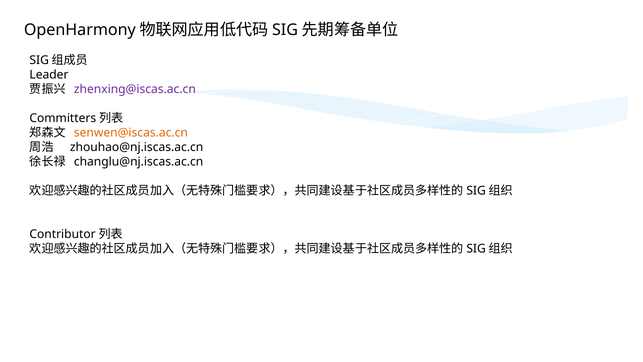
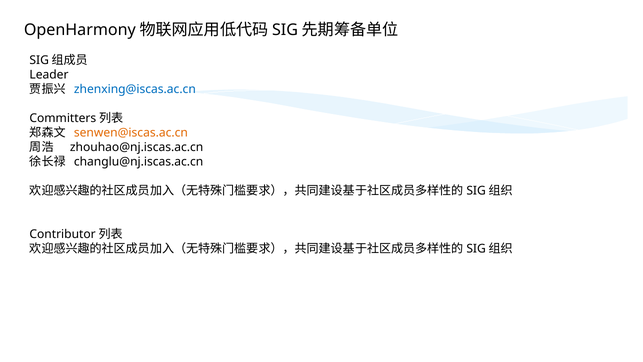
zhenxing@iscas.ac.cn colour: purple -> blue (135, 89)
